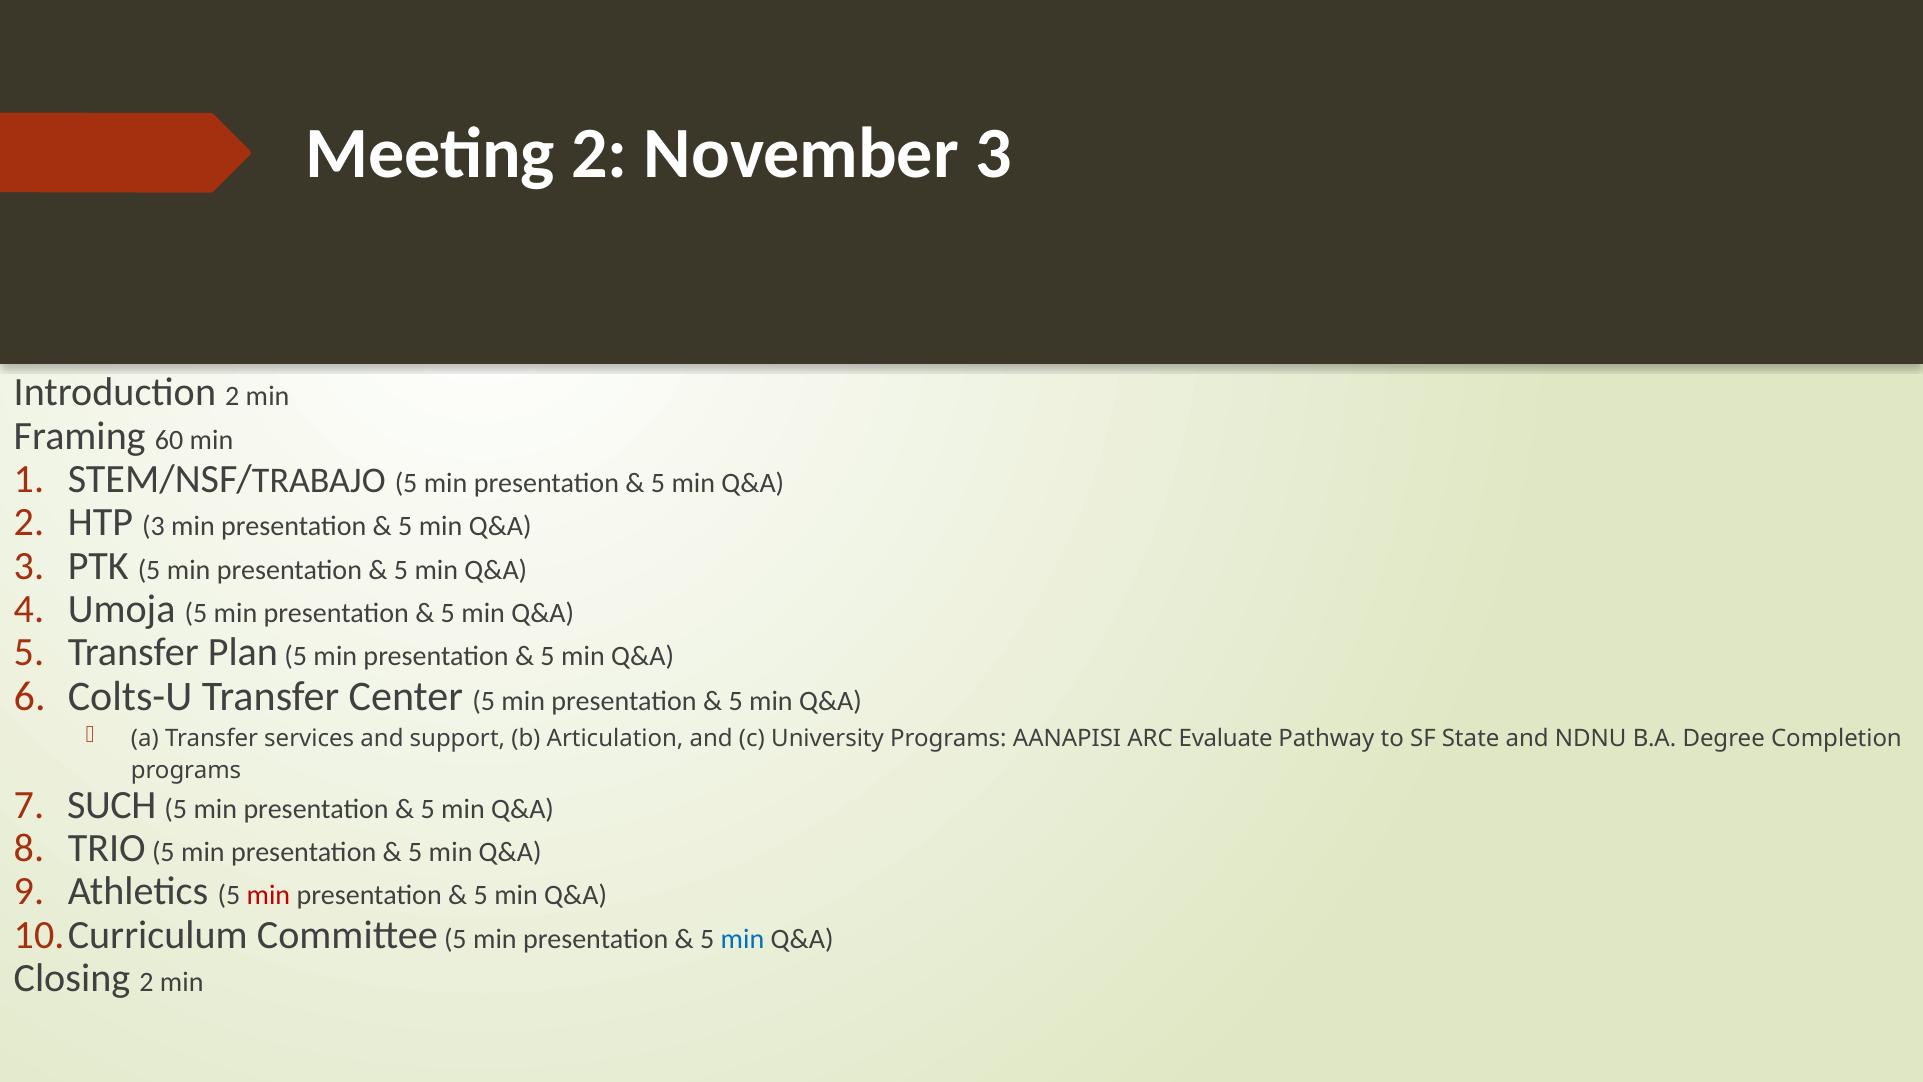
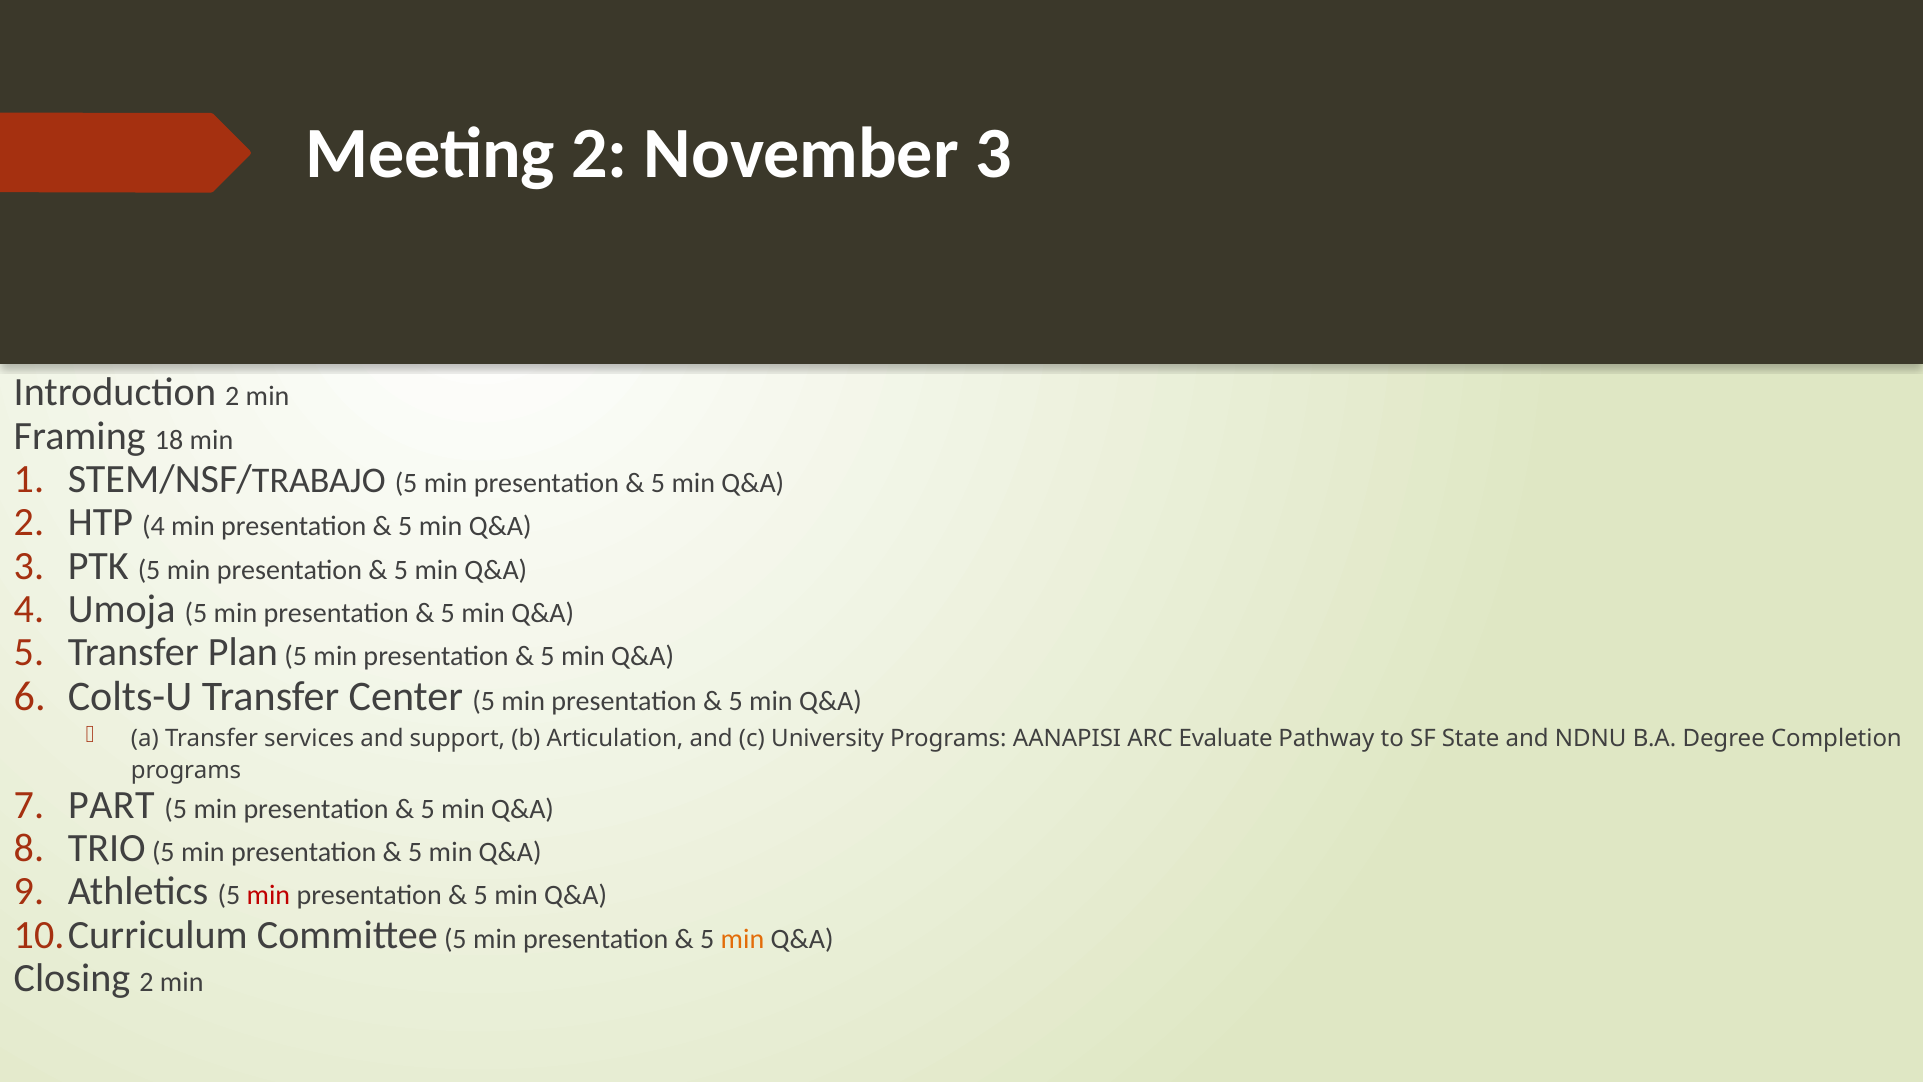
60: 60 -> 18 (169, 440)
HTP 3: 3 -> 4 (153, 526)
SUCH: SUCH -> PART (111, 805)
min colour: blue -> orange (743, 938)
